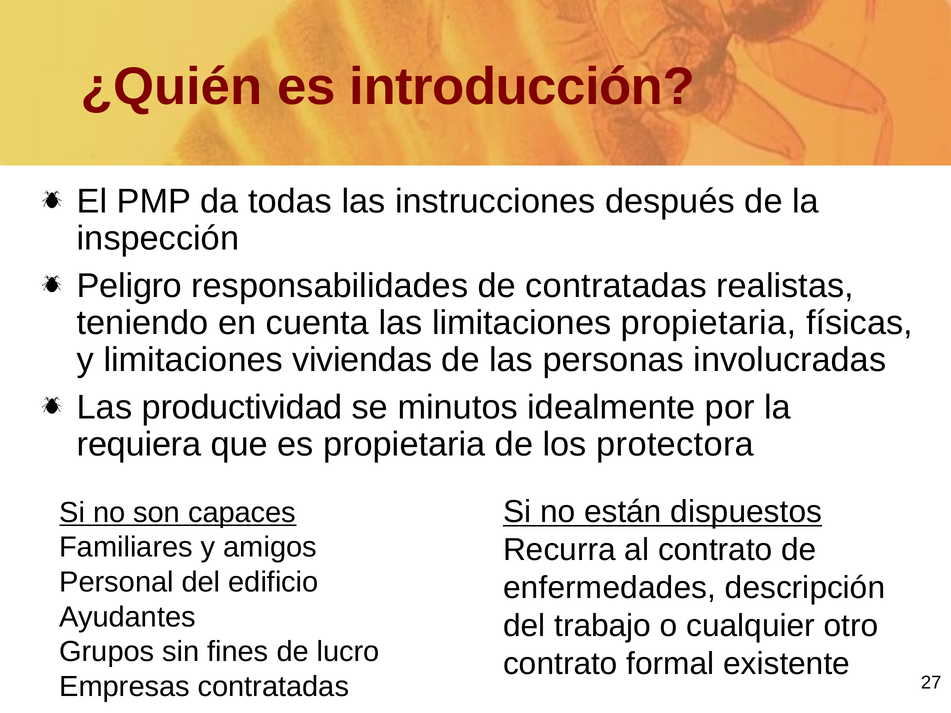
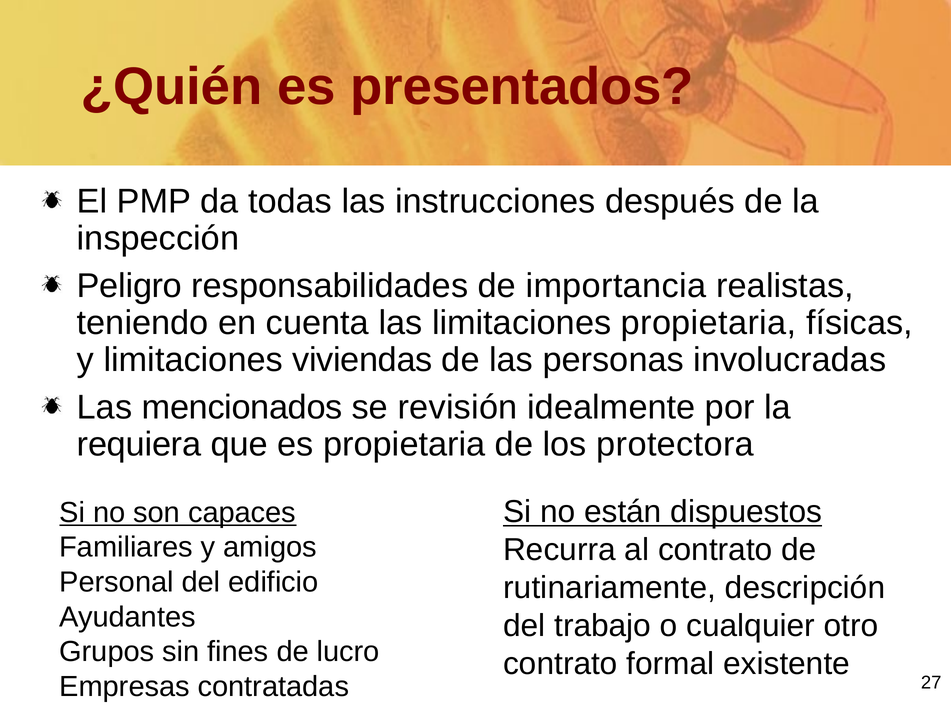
introducción: introducción -> presentados (522, 87)
de contratadas: contratadas -> importancia (616, 286)
productividad: productividad -> mencionados (242, 407)
minutos: minutos -> revisión (458, 407)
enfermedades: enfermedades -> rutinariamente (610, 588)
